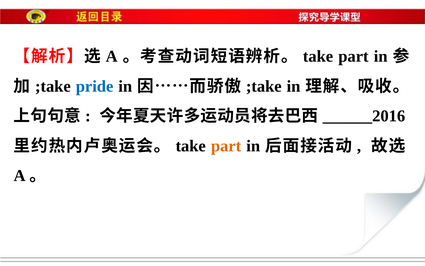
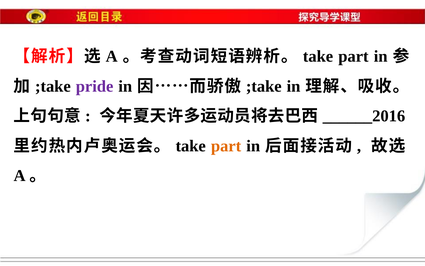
pride colour: blue -> purple (95, 86)
